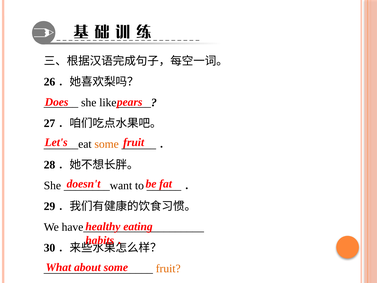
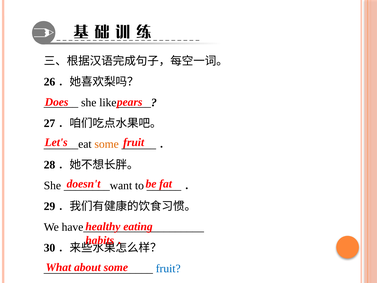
fruit colour: orange -> blue (168, 268)
